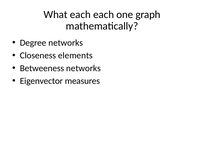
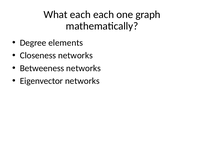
Degree networks: networks -> elements (66, 43)
Closeness elements: elements -> networks (75, 55)
Eigenvector measures: measures -> networks (82, 81)
